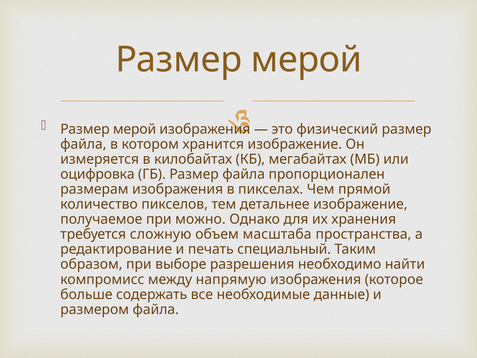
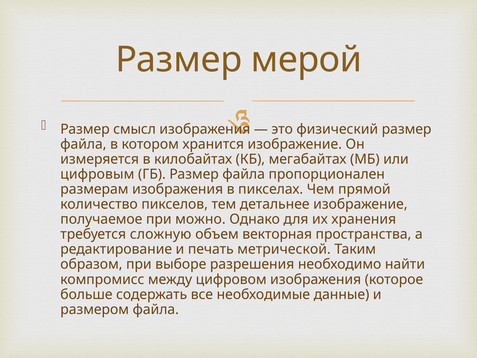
мерой: мерой -> смысл (135, 129)
оцифровка: оцифровка -> цифровым (97, 174)
масштаба: масштаба -> векторная (277, 234)
специальный: специальный -> метрической (284, 249)
напрямую: напрямую -> цифровом (231, 279)
